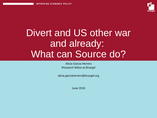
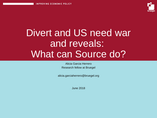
other: other -> need (101, 33)
already: already -> reveals (87, 44)
